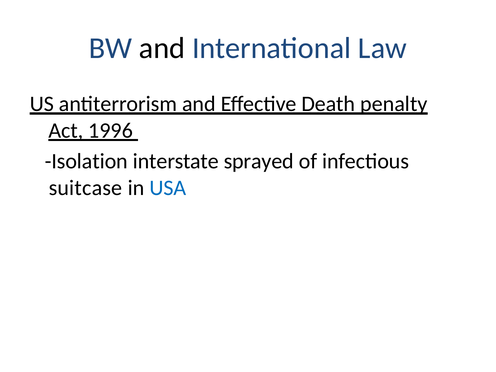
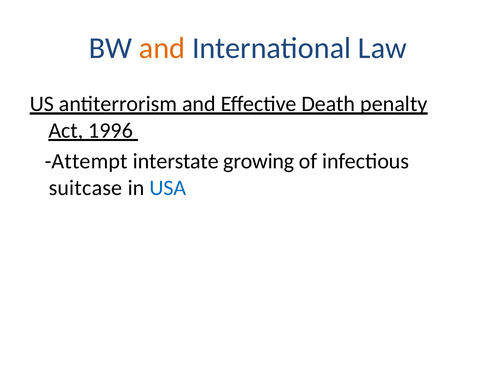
and colour: black -> orange (162, 48)
Isolation: Isolation -> Attempt (86, 161)
sprayed: sprayed -> growing (259, 161)
